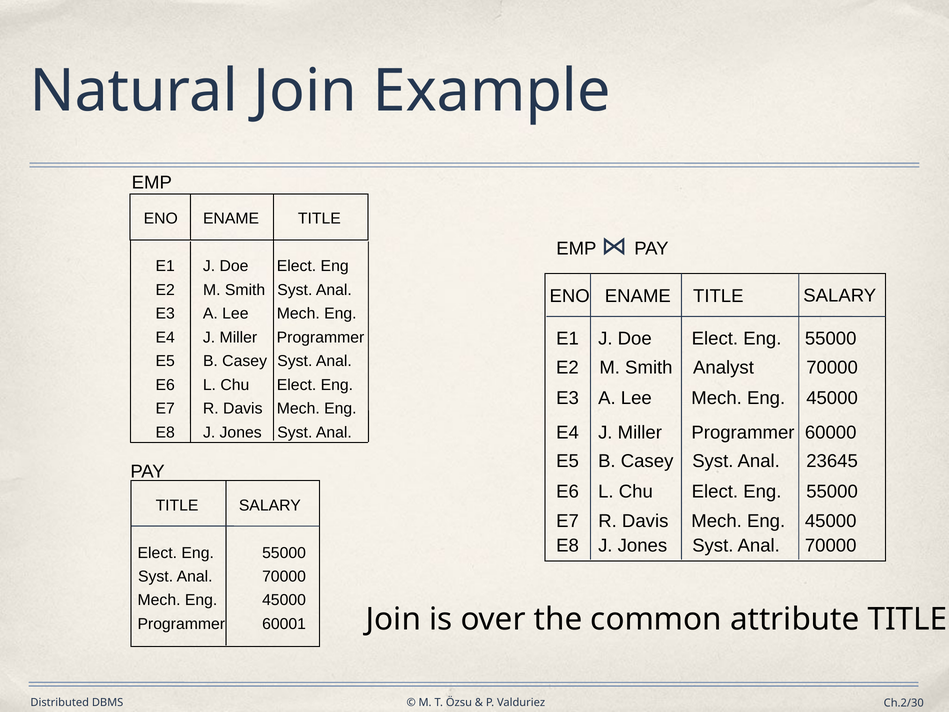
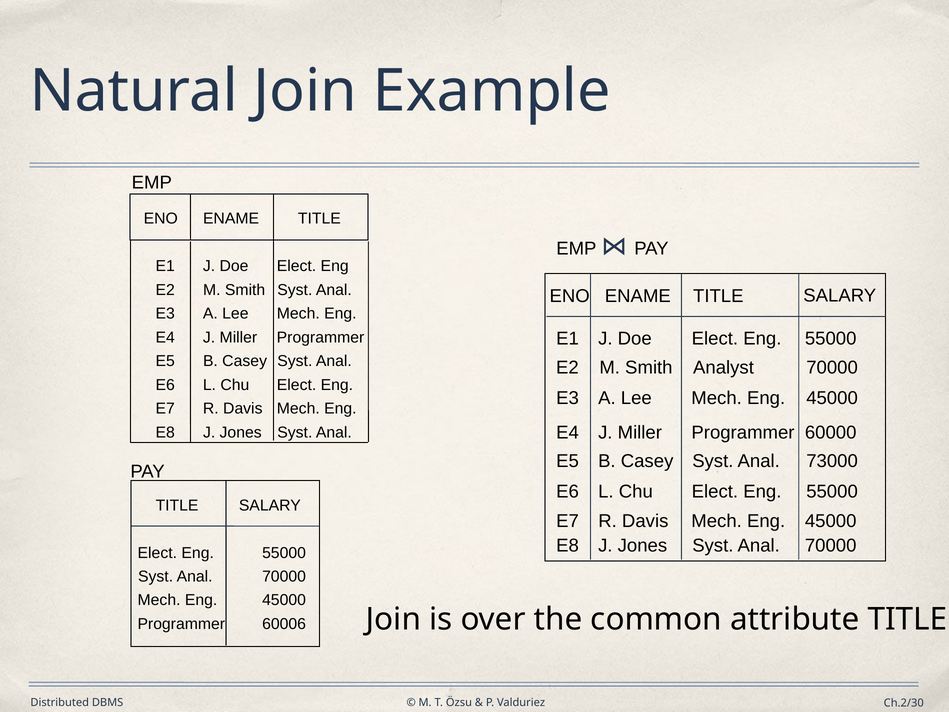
23645: 23645 -> 73000 (832, 461)
60001: 60001 -> 60006 (284, 624)
